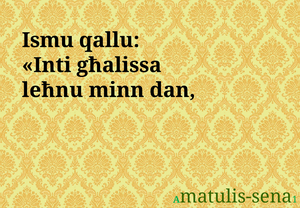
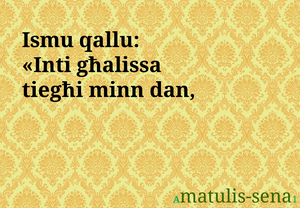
leħnu: leħnu -> tiegħi (53, 90)
